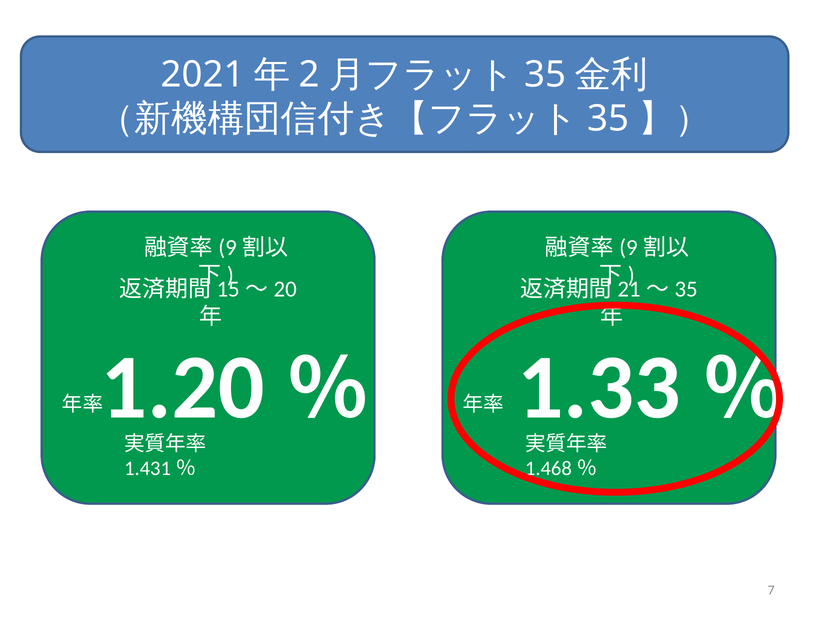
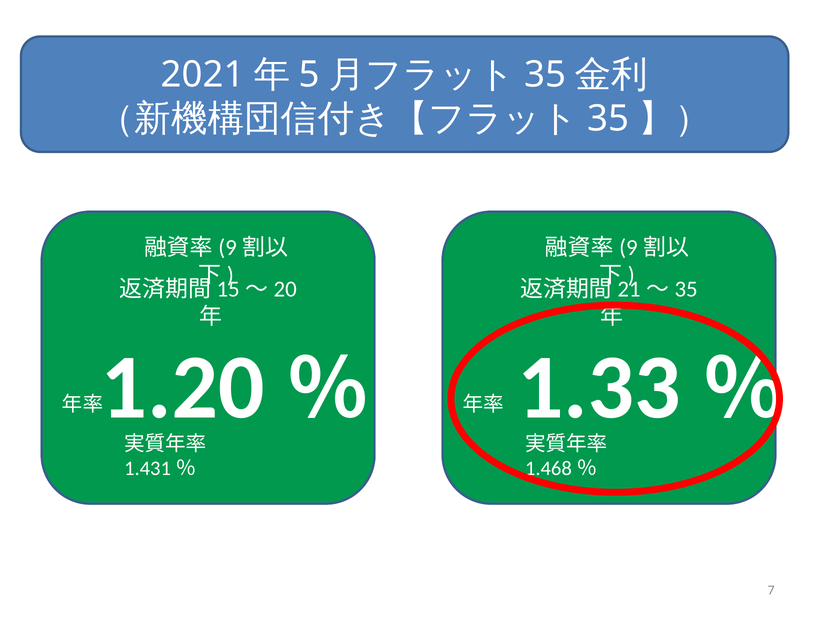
2: 2 -> 5 (309, 75)
